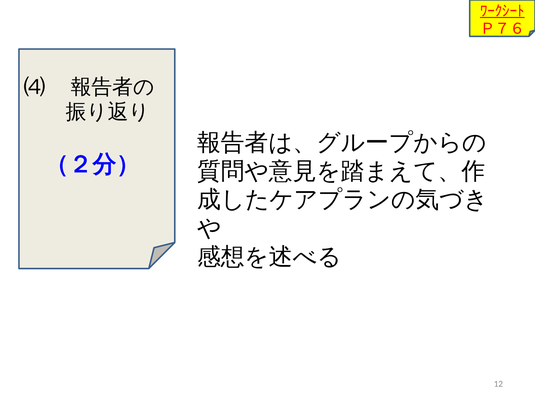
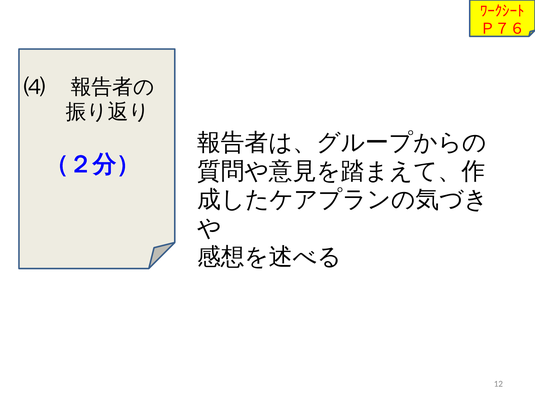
ﾜｰｸｼｰﾄ underline: present -> none (502, 11)
